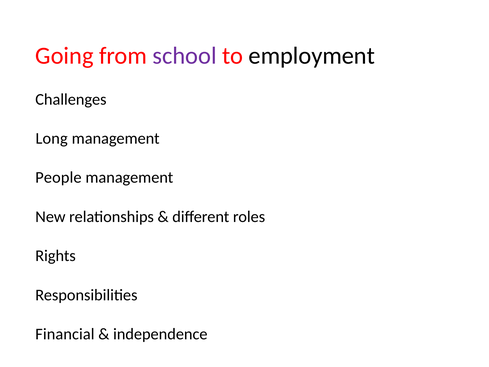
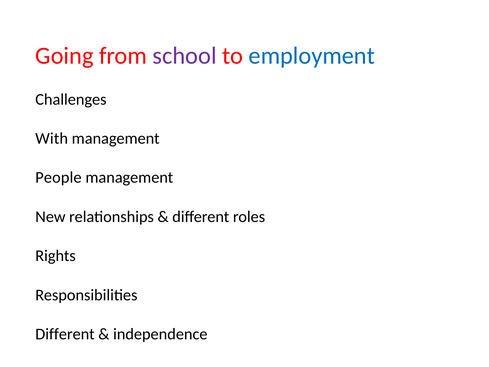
employment colour: black -> blue (312, 56)
Long: Long -> With (52, 138)
Financial: Financial -> Different (65, 334)
